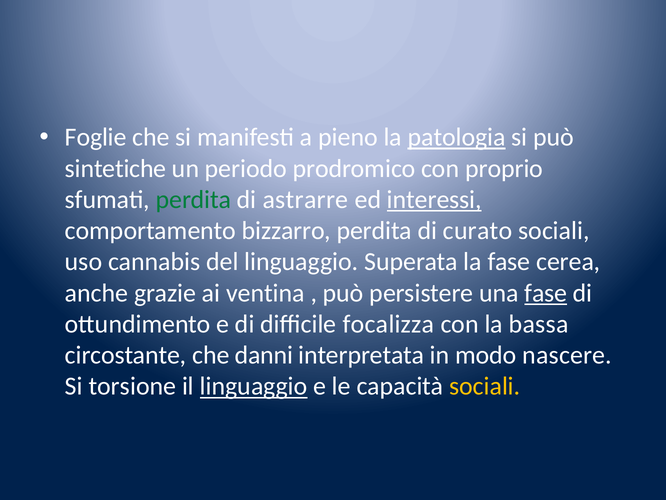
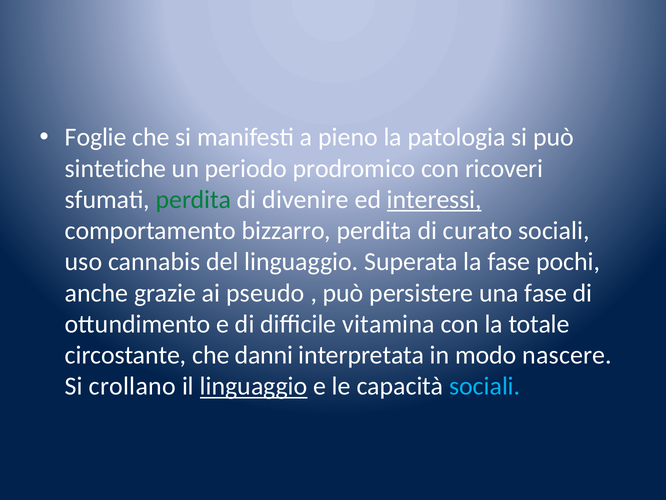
patologia underline: present -> none (457, 137)
proprio: proprio -> ricoveri (504, 168)
astrarre: astrarre -> divenire (306, 199)
cerea: cerea -> pochi (568, 262)
ventina: ventina -> pseudo (265, 293)
fase underline: present -> none (546, 293)
focalizza: focalizza -> vitamina (388, 324)
bassa: bassa -> totale (539, 324)
torsione: torsione -> crollano (132, 386)
sociali colour: yellow -> light blue (485, 386)
